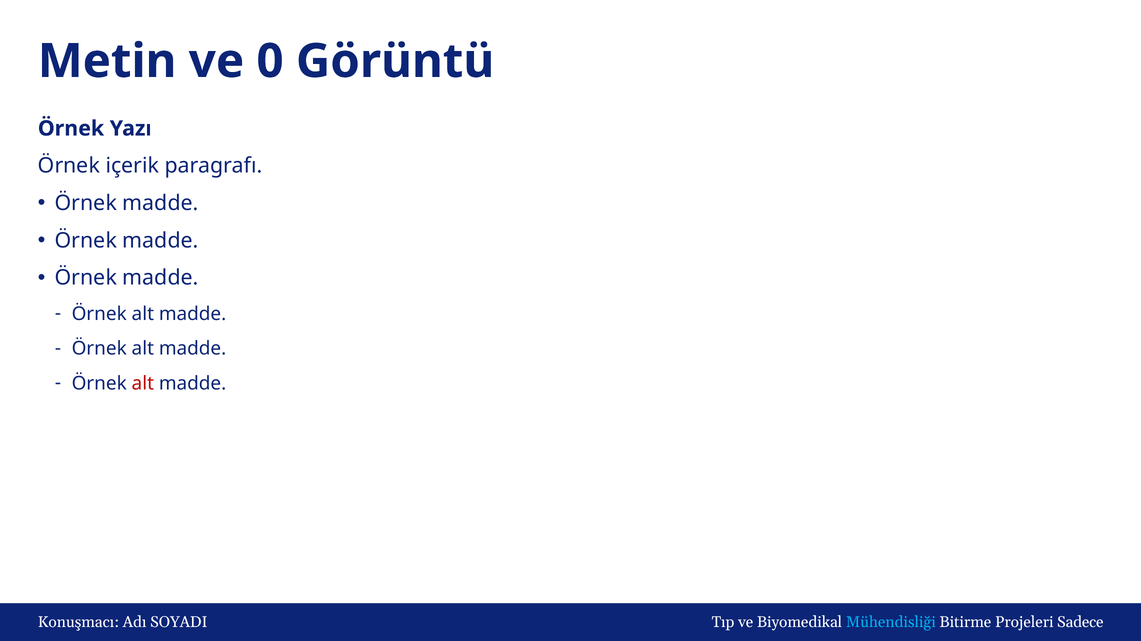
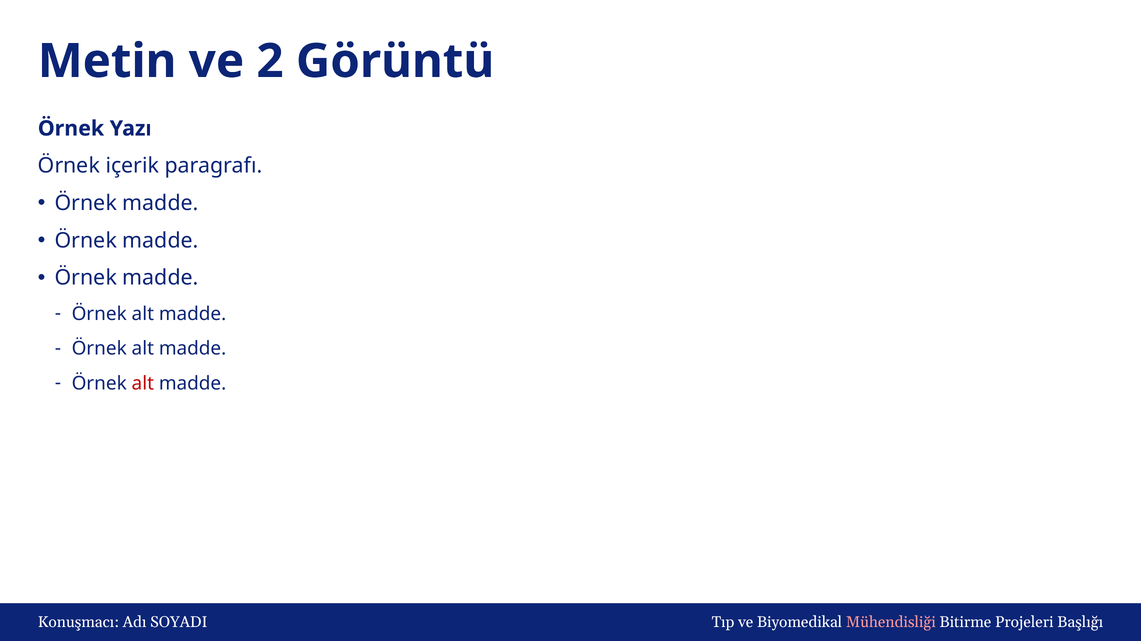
0: 0 -> 2 (270, 61)
Mühendisliği colour: light blue -> pink (891, 622)
Sadece: Sadece -> Başlığı (1080, 622)
